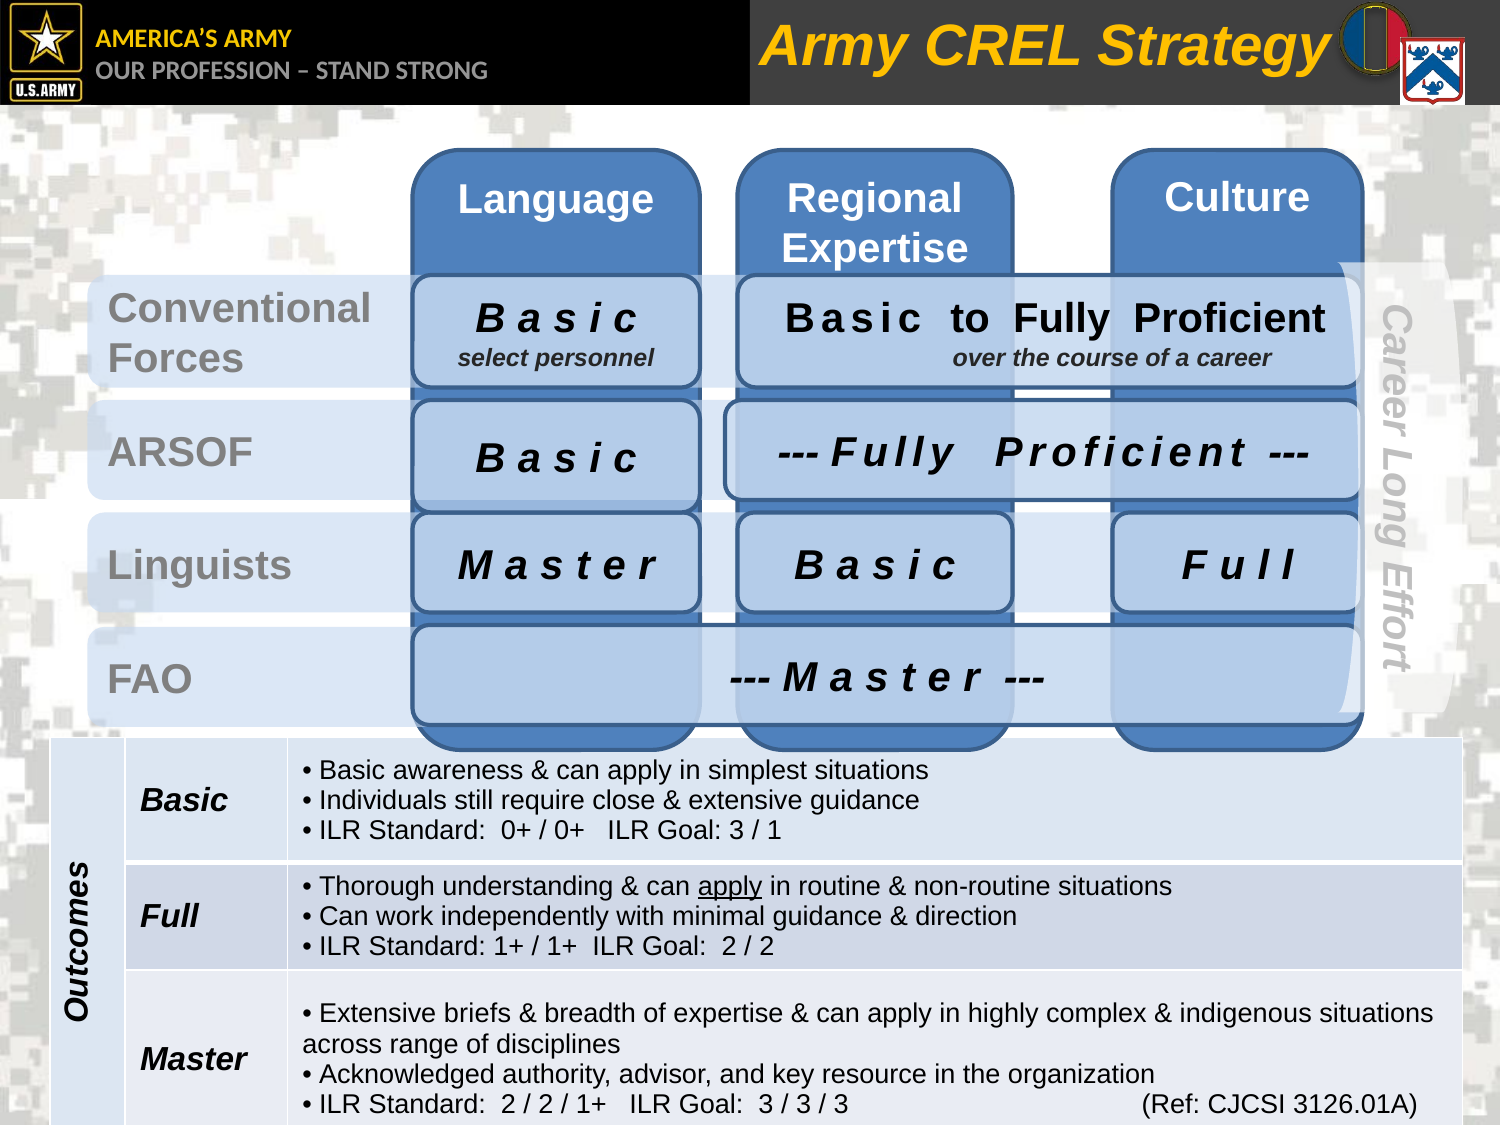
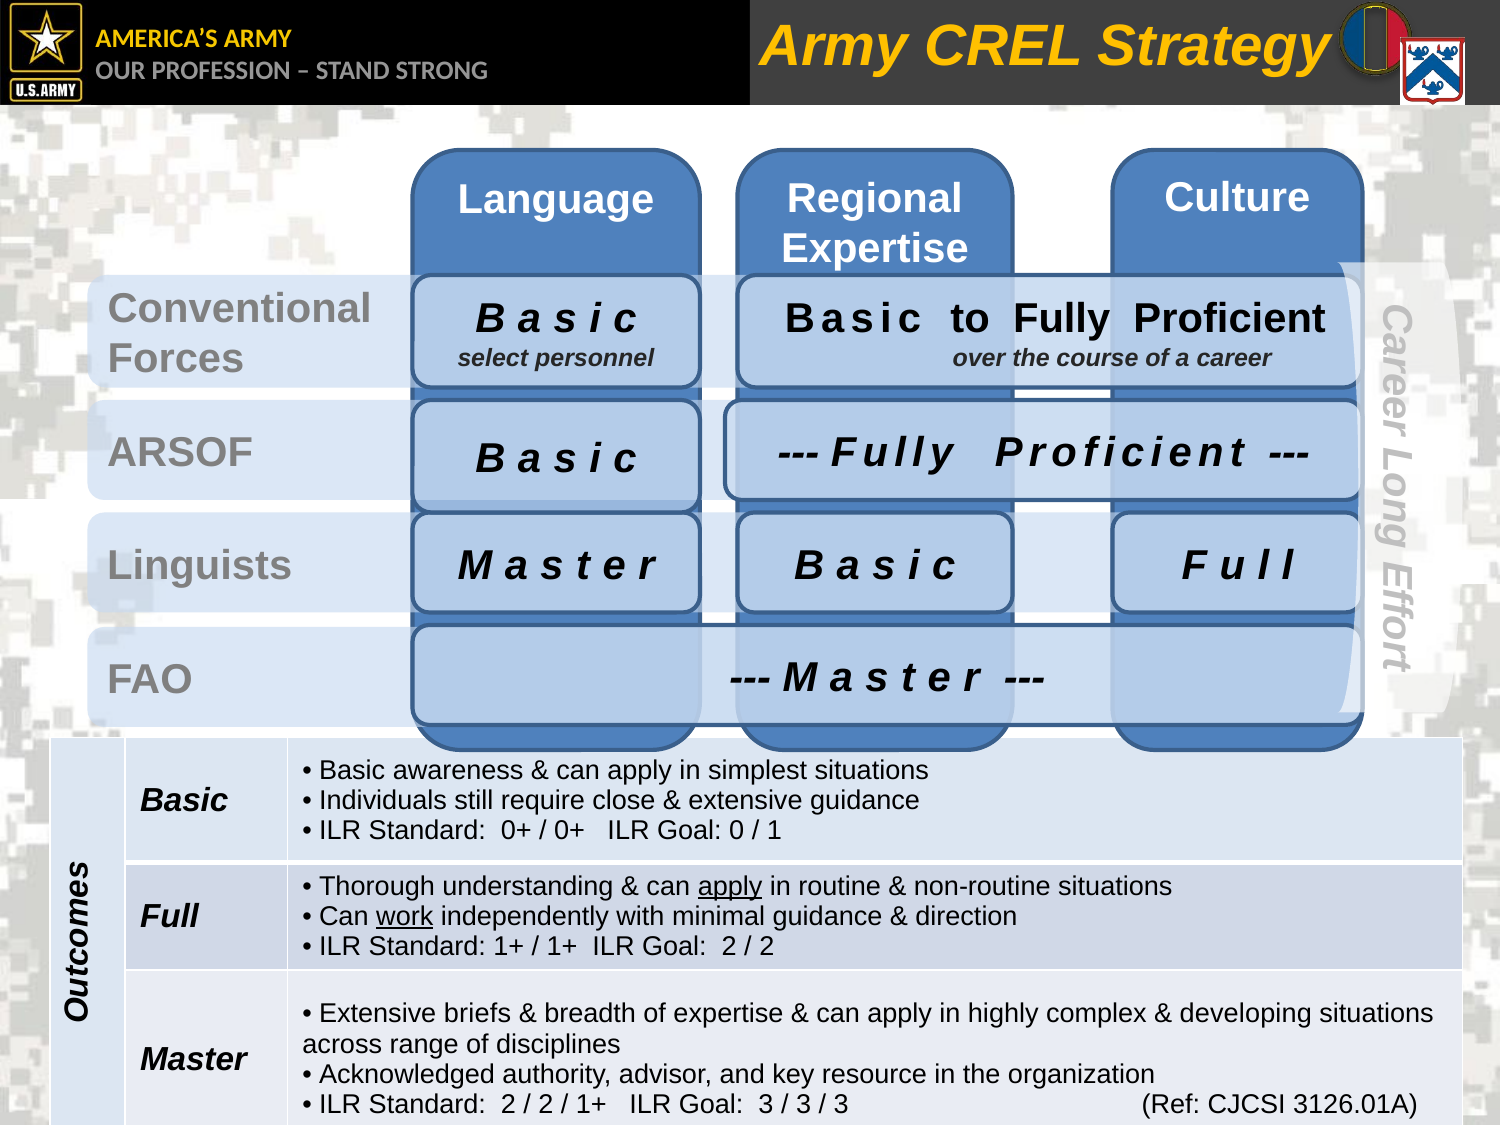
0+ ILR Goal 3: 3 -> 0 (737, 831)
work underline: none -> present (405, 917)
indigenous: indigenous -> developing (1246, 1014)
